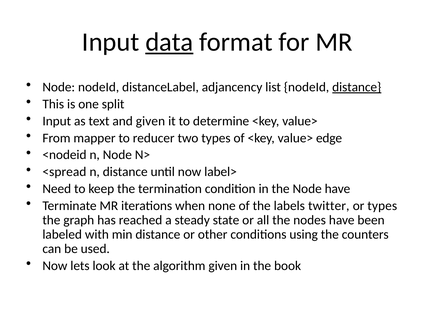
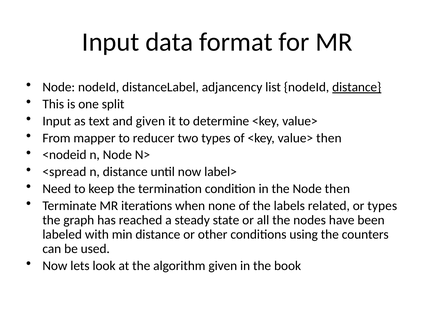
data underline: present -> none (169, 42)
value> edge: edge -> then (329, 138)
Node have: have -> then (337, 189)
twitter: twitter -> related (329, 206)
